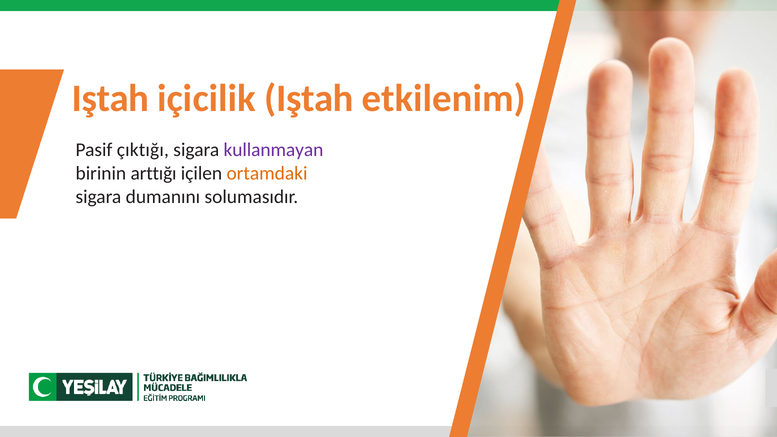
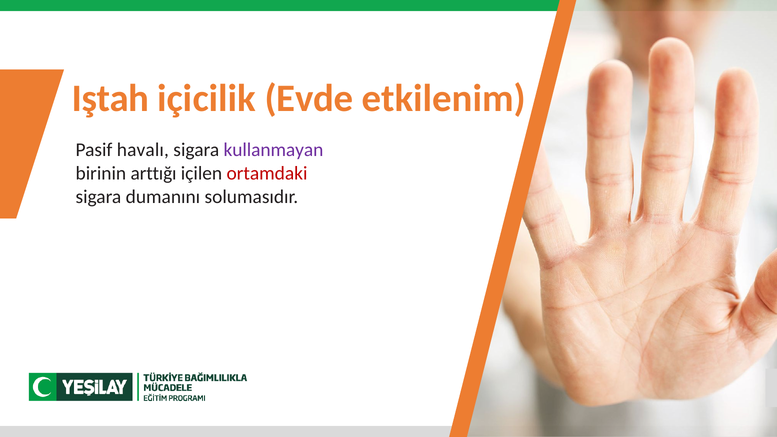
içicilik Iştah: Iştah -> Evde (309, 98)
çıktığı: çıktığı -> havalı (143, 150)
ortamdaki colour: orange -> red (267, 173)
